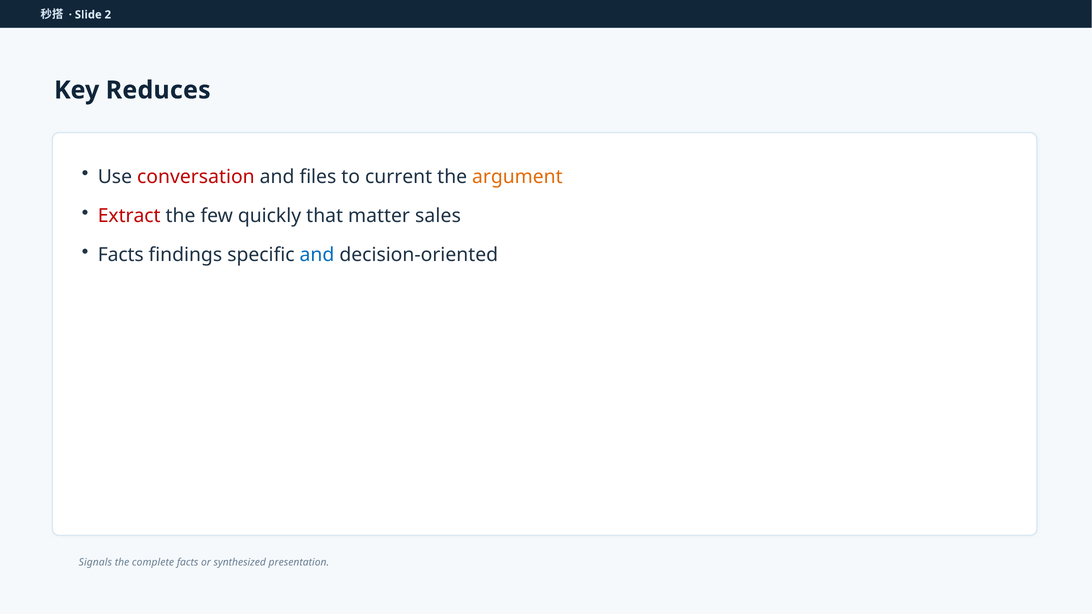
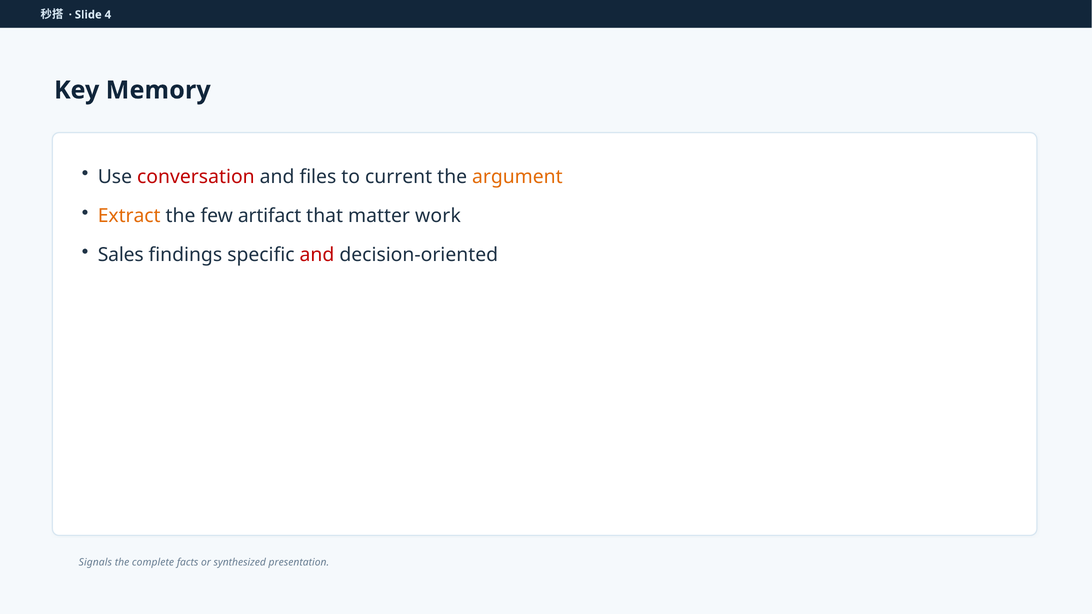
2: 2 -> 4 (108, 15)
Reduces: Reduces -> Memory (158, 90)
Extract colour: red -> orange (129, 216)
quickly: quickly -> artifact (270, 216)
sales: sales -> work (438, 216)
Facts: Facts -> Sales (121, 255)
and colour: blue -> red (317, 255)
